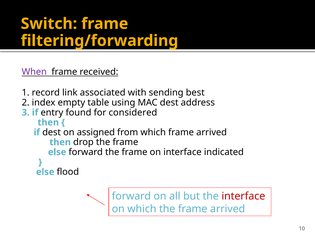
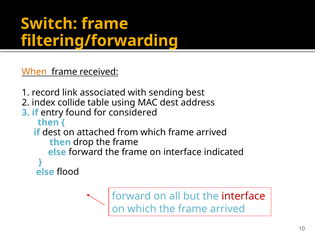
When colour: purple -> orange (34, 72)
empty: empty -> collide (71, 103)
assigned: assigned -> attached (96, 132)
